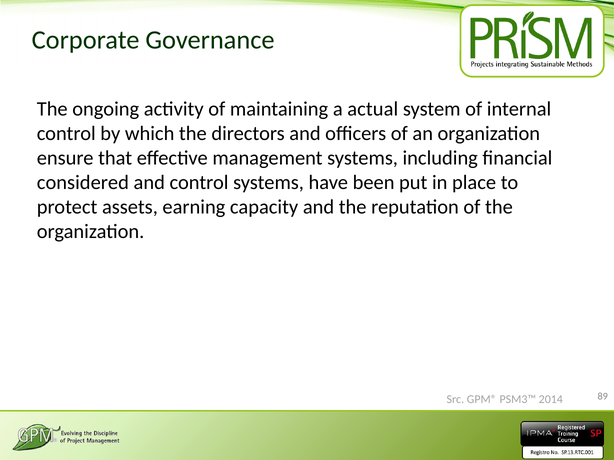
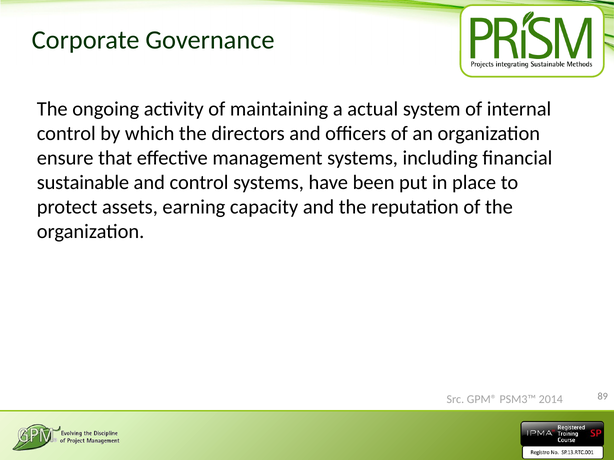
considered: considered -> sustainable (83, 183)
